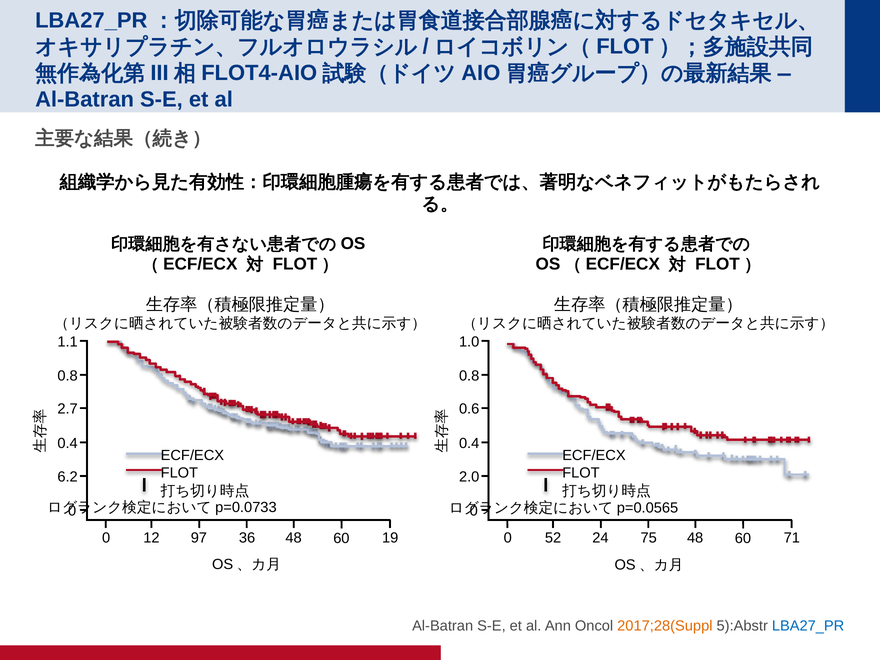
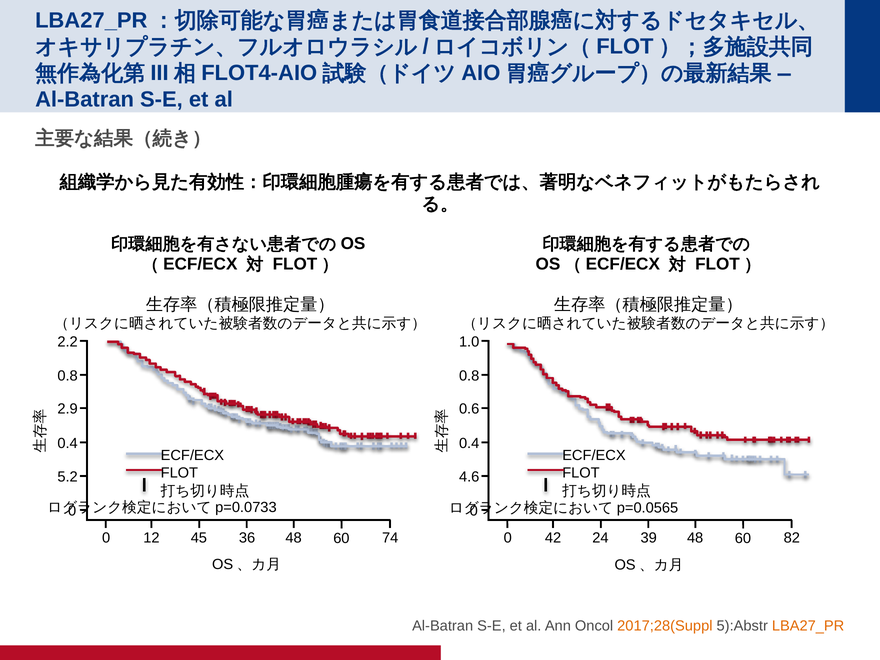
1.1: 1.1 -> 2.2 (68, 342)
2.7: 2.7 -> 2.9 (68, 409)
6.2: 6.2 -> 5.2 (68, 477)
2.0: 2.0 -> 4.6 (469, 477)
97: 97 -> 45 (199, 538)
19: 19 -> 74 (390, 538)
52: 52 -> 42 (553, 538)
75: 75 -> 39 (649, 538)
71: 71 -> 82 (792, 538)
LBA27_PR colour: blue -> orange (808, 626)
